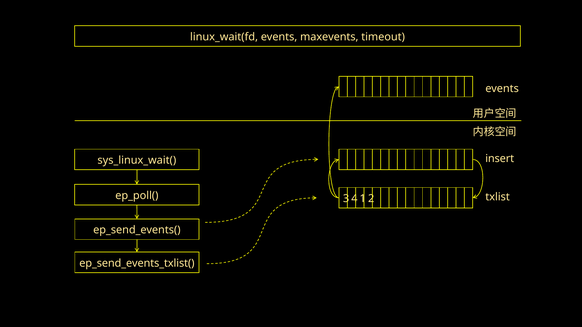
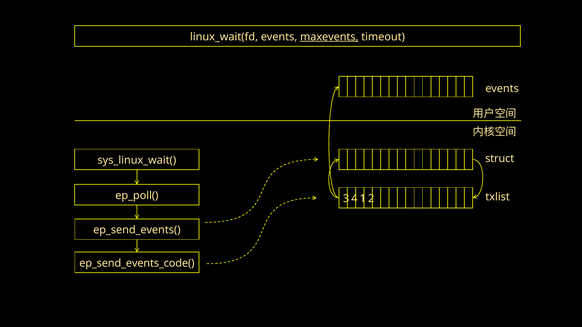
maxevents underline: none -> present (329, 37)
insert: insert -> struct (500, 159)
ep_send_events_txlist(: ep_send_events_txlist( -> ep_send_events_code( (137, 263)
